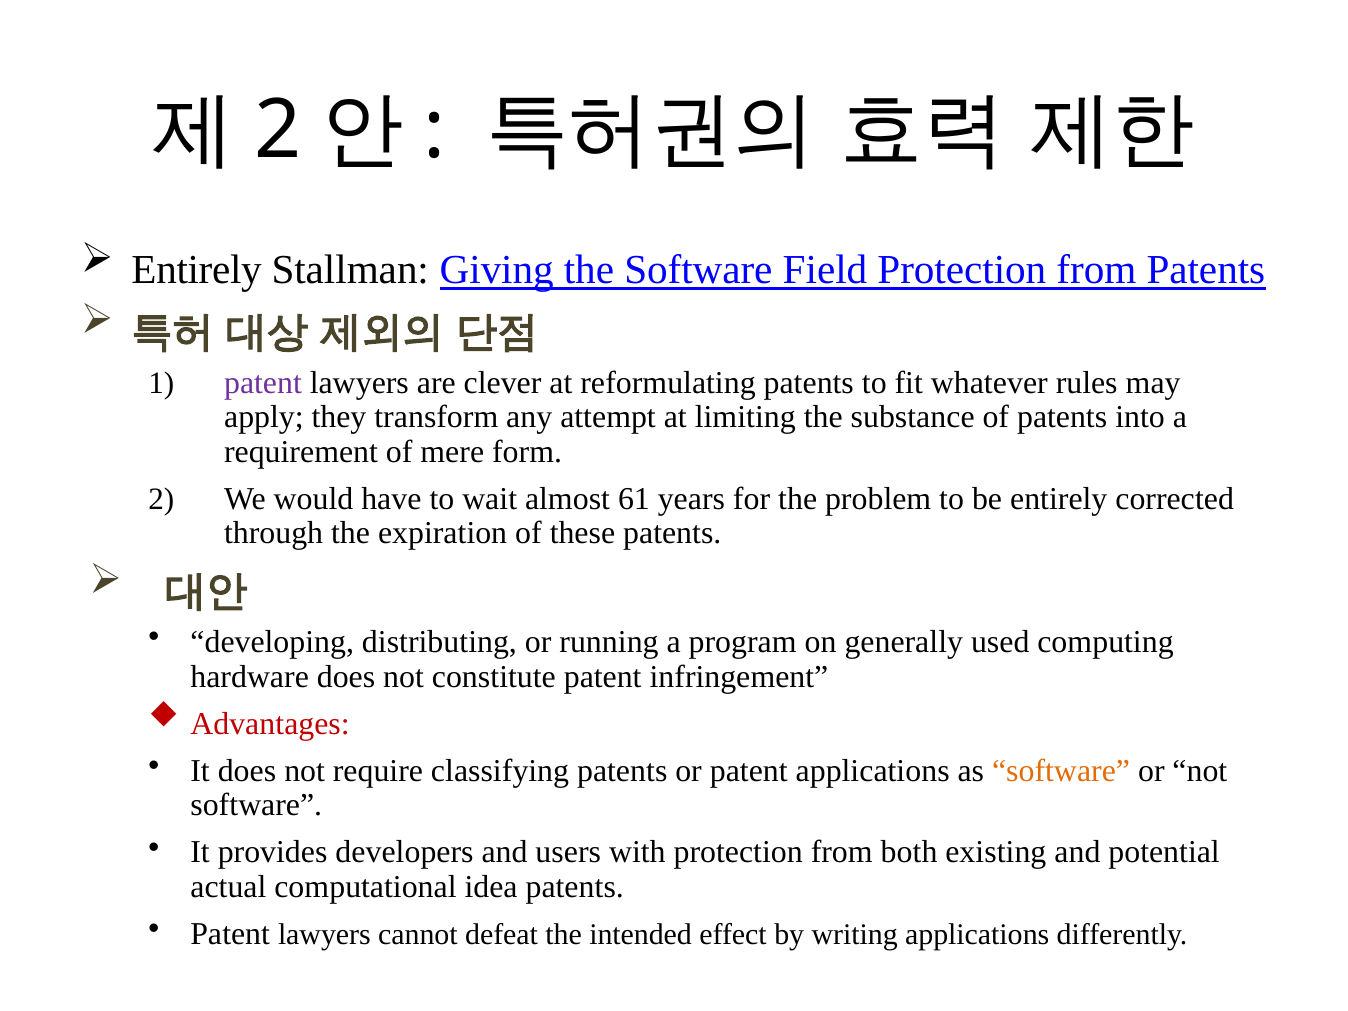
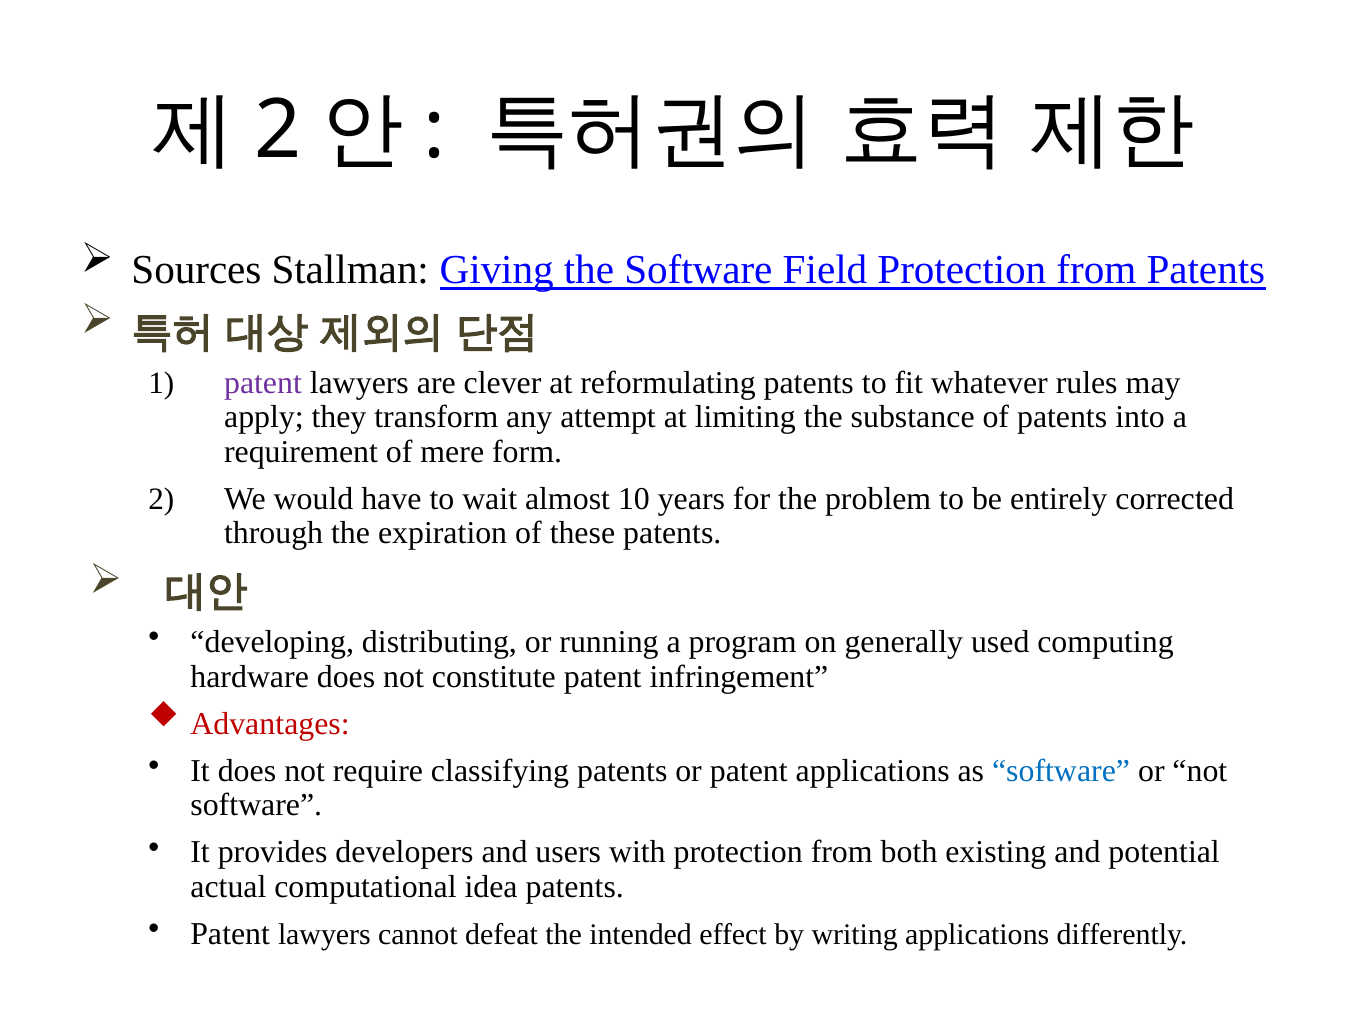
Entirely: Entirely -> Sources (196, 270)
61: 61 -> 10 (634, 499)
software colour: orange -> blue (1061, 771)
